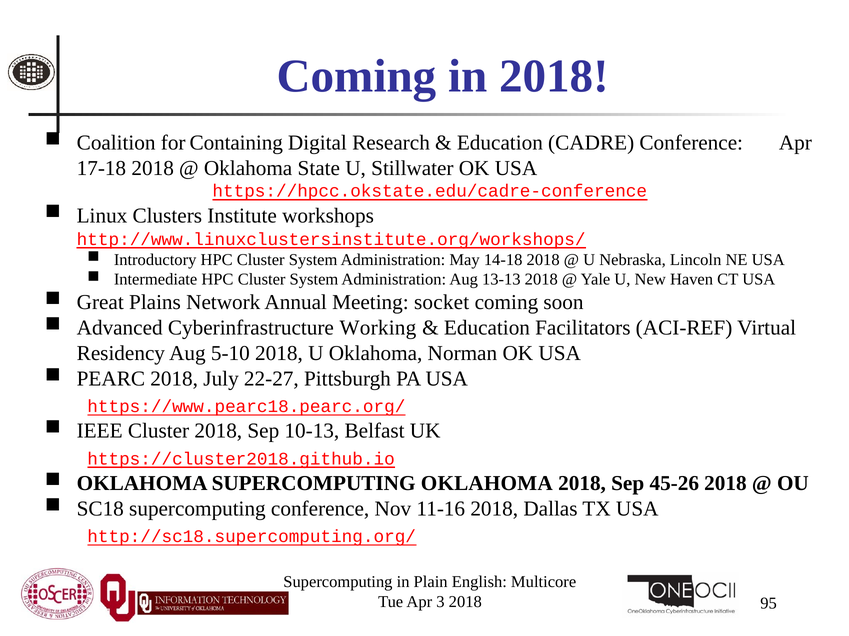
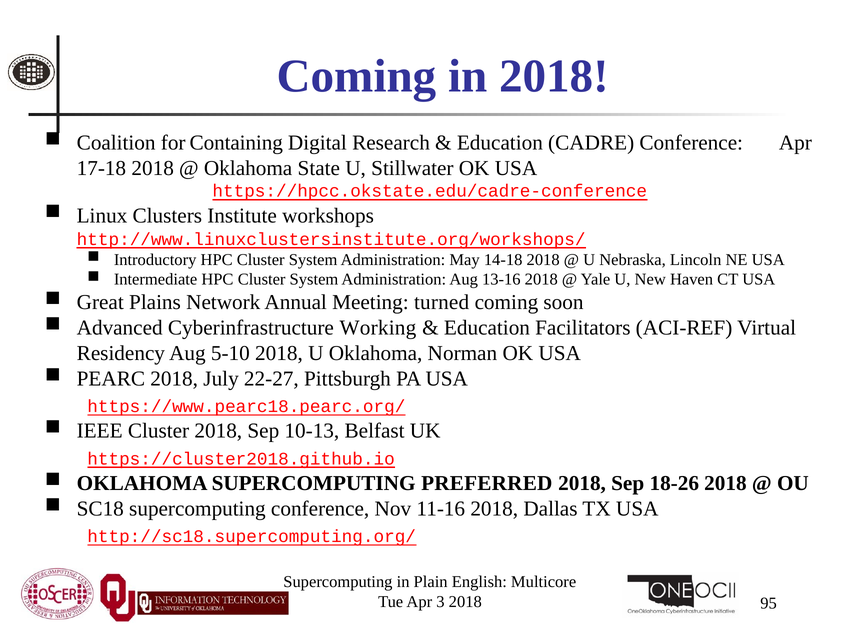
13-13: 13-13 -> 13-16 (501, 280)
socket: socket -> turned (442, 303)
SUPERCOMPUTING OKLAHOMA: OKLAHOMA -> PREFERRED (487, 484)
45-26: 45-26 -> 18-26 (674, 484)
